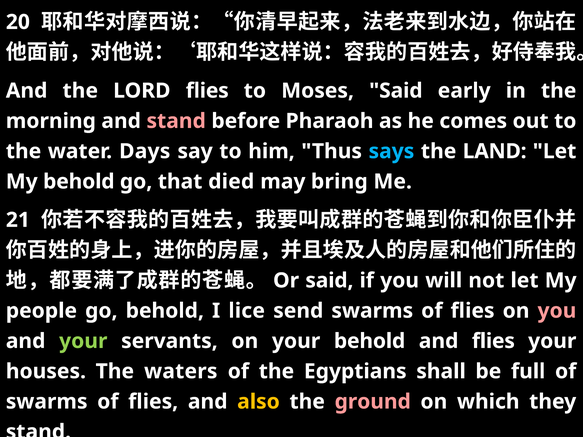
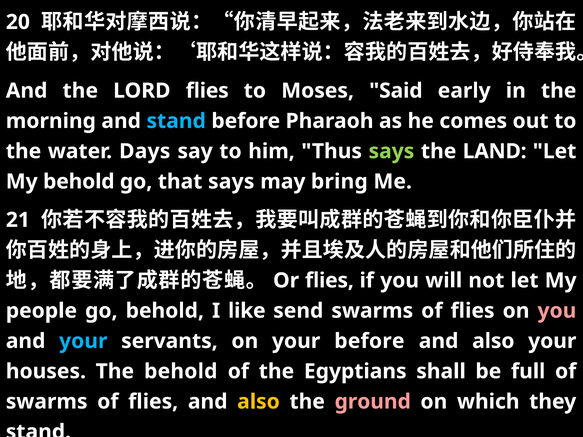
stand colour: pink -> light blue (176, 121)
says colour: light blue -> light green (391, 151)
that died: died -> says (231, 182)
said: said -> flies (329, 281)
lice: lice -> like (247, 311)
your colour: light green -> light blue (83, 341)
your behold: behold -> before (369, 341)
flies: flies -> also (493, 341)
The waters: waters -> behold (181, 372)
